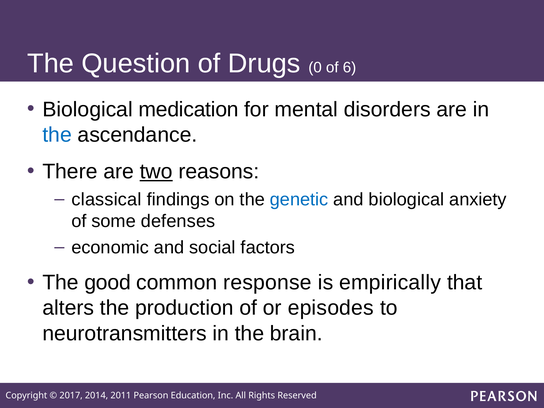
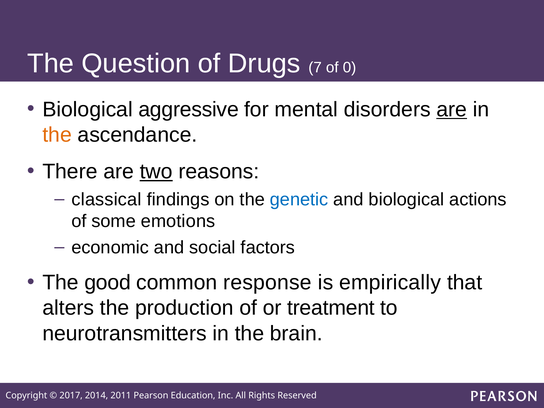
0: 0 -> 7 (315, 68)
6: 6 -> 0 (350, 68)
medication: medication -> aggressive (189, 109)
are underline: none -> present (452, 109)
the colour: blue -> orange (57, 135)
anxiety: anxiety -> actions (478, 199)
defenses: defenses -> emotions (178, 221)
episodes: episodes -> treatment (331, 308)
